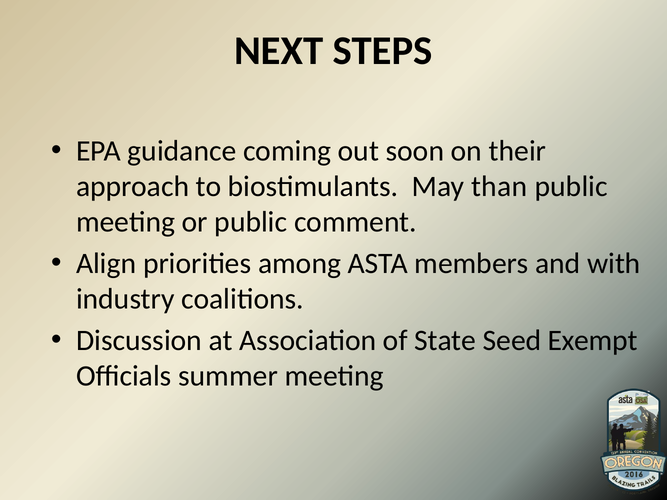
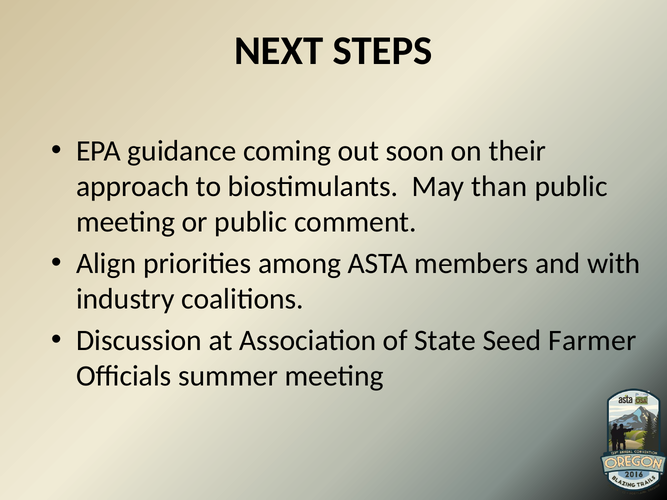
Exempt: Exempt -> Farmer (592, 341)
